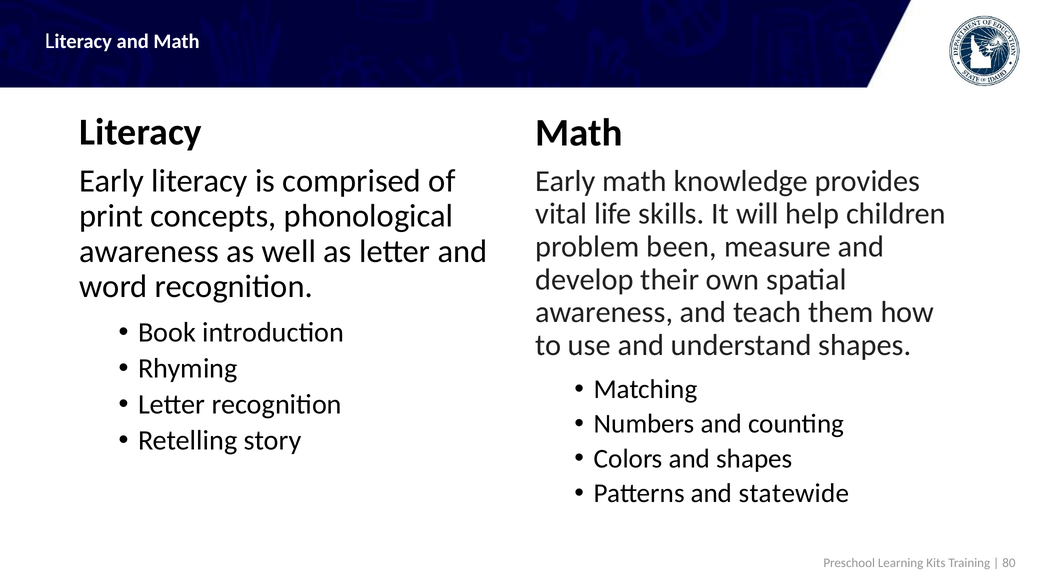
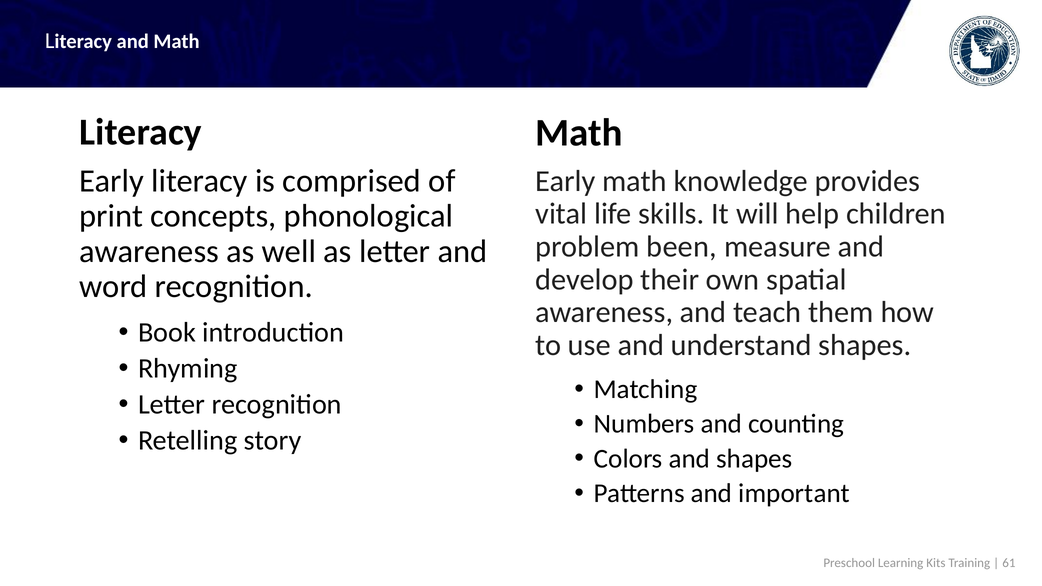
statewide: statewide -> important (794, 493)
80: 80 -> 61 (1009, 563)
